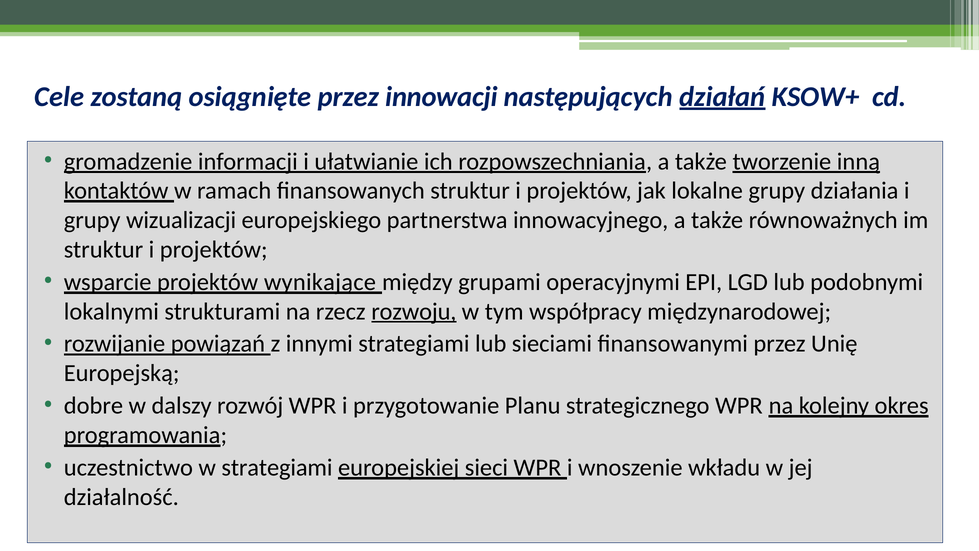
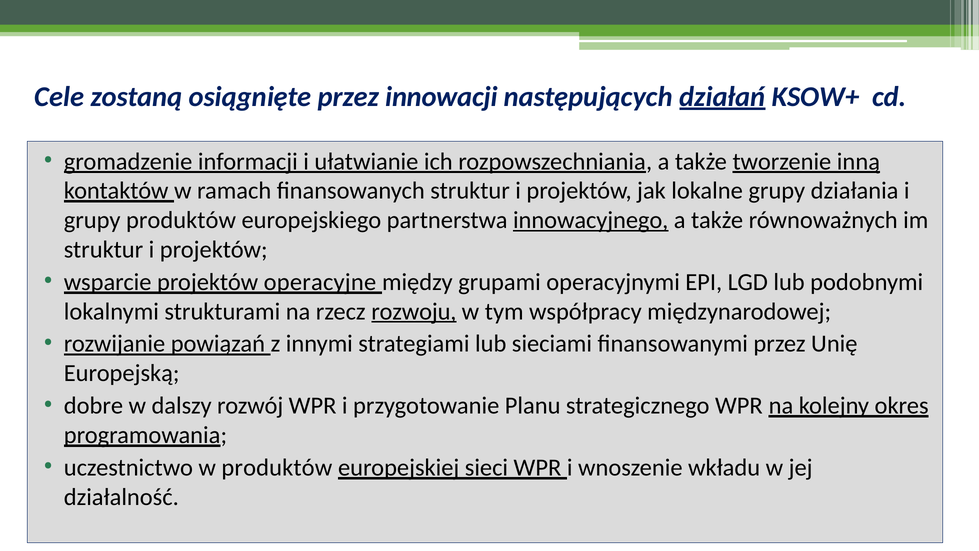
grupy wizualizacji: wizualizacji -> produktów (181, 220)
innowacyjnego underline: none -> present (591, 220)
wynikające: wynikające -> operacyjne (320, 282)
w strategiami: strategiami -> produktów (277, 467)
